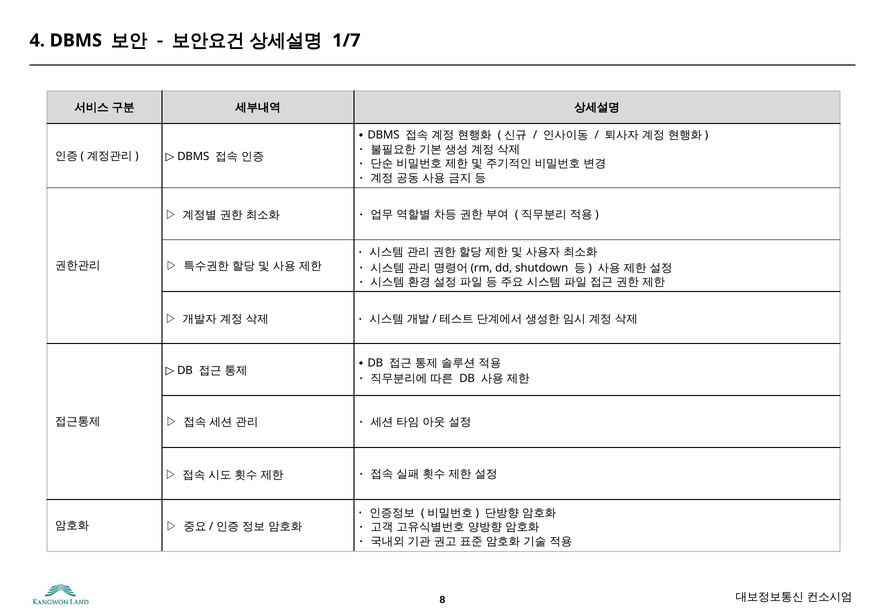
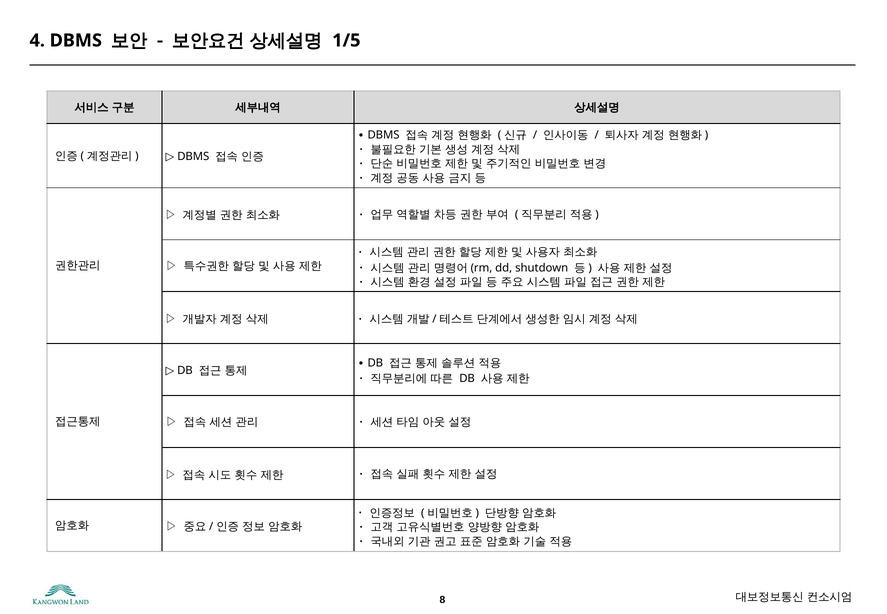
1/7: 1/7 -> 1/5 (346, 40)
